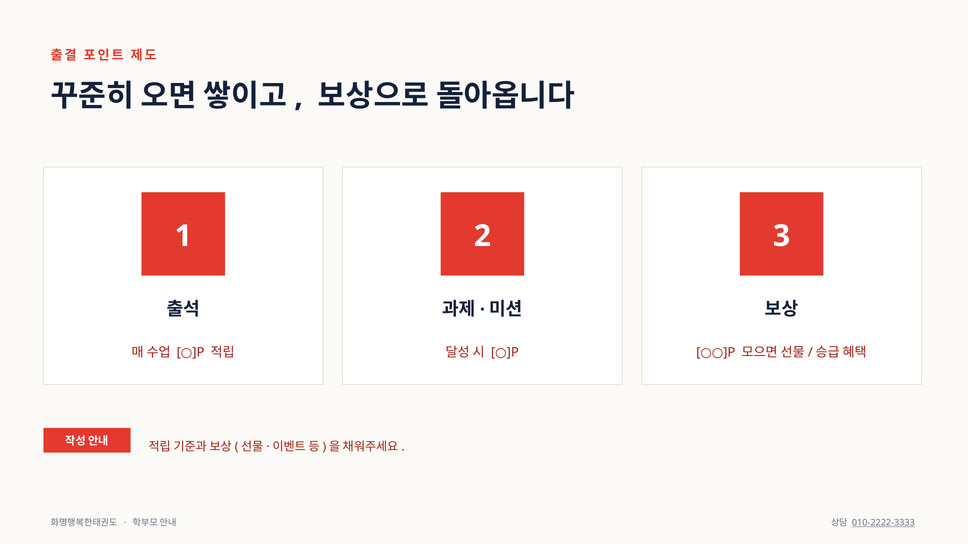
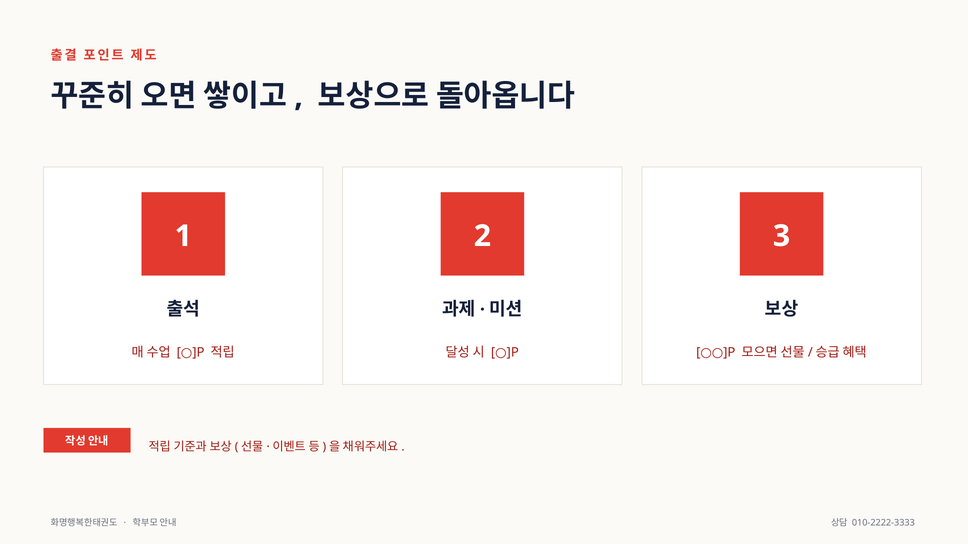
010-2222-3333 underline: present -> none (883, 523)
